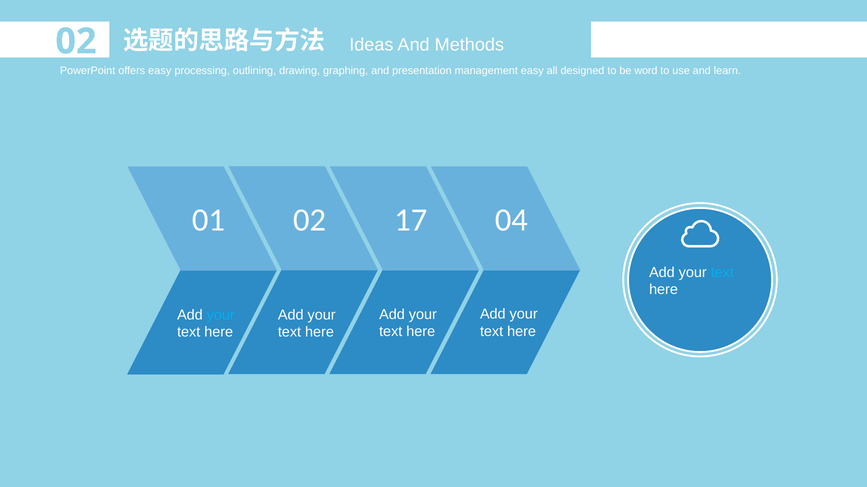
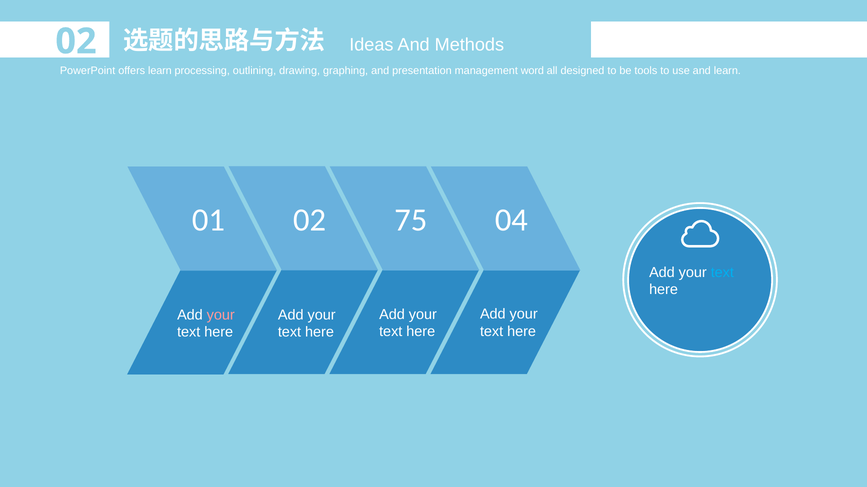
offers easy: easy -> learn (160, 71)
management easy: easy -> word (532, 71)
word: word -> tools (646, 71)
17: 17 -> 75 (411, 220)
your colour: light blue -> pink (221, 315)
